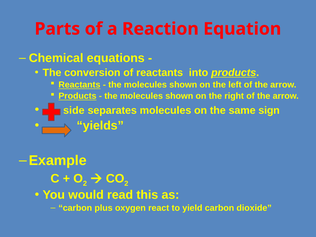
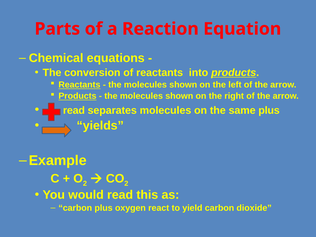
side: side -> read (74, 110)
same sign: sign -> plus (269, 110)
